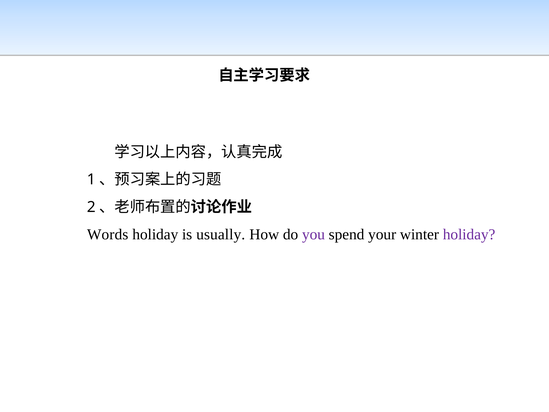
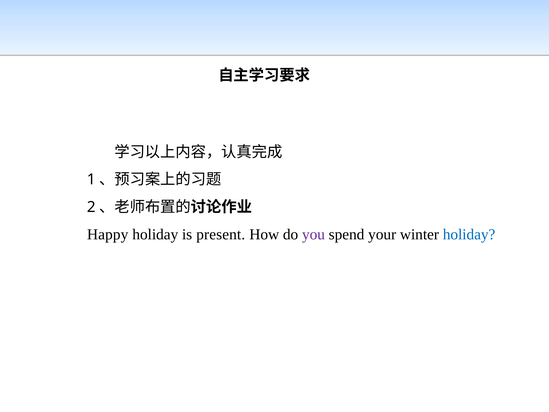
Words: Words -> Happy (108, 234)
usually: usually -> present (221, 234)
holiday colour: purple -> blue (469, 234)
